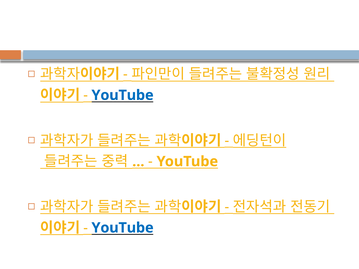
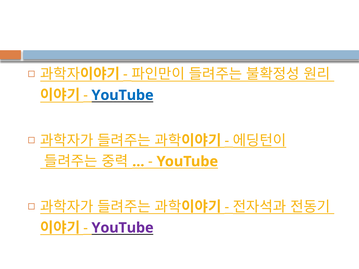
YouTube colour: blue -> purple (123, 228)
